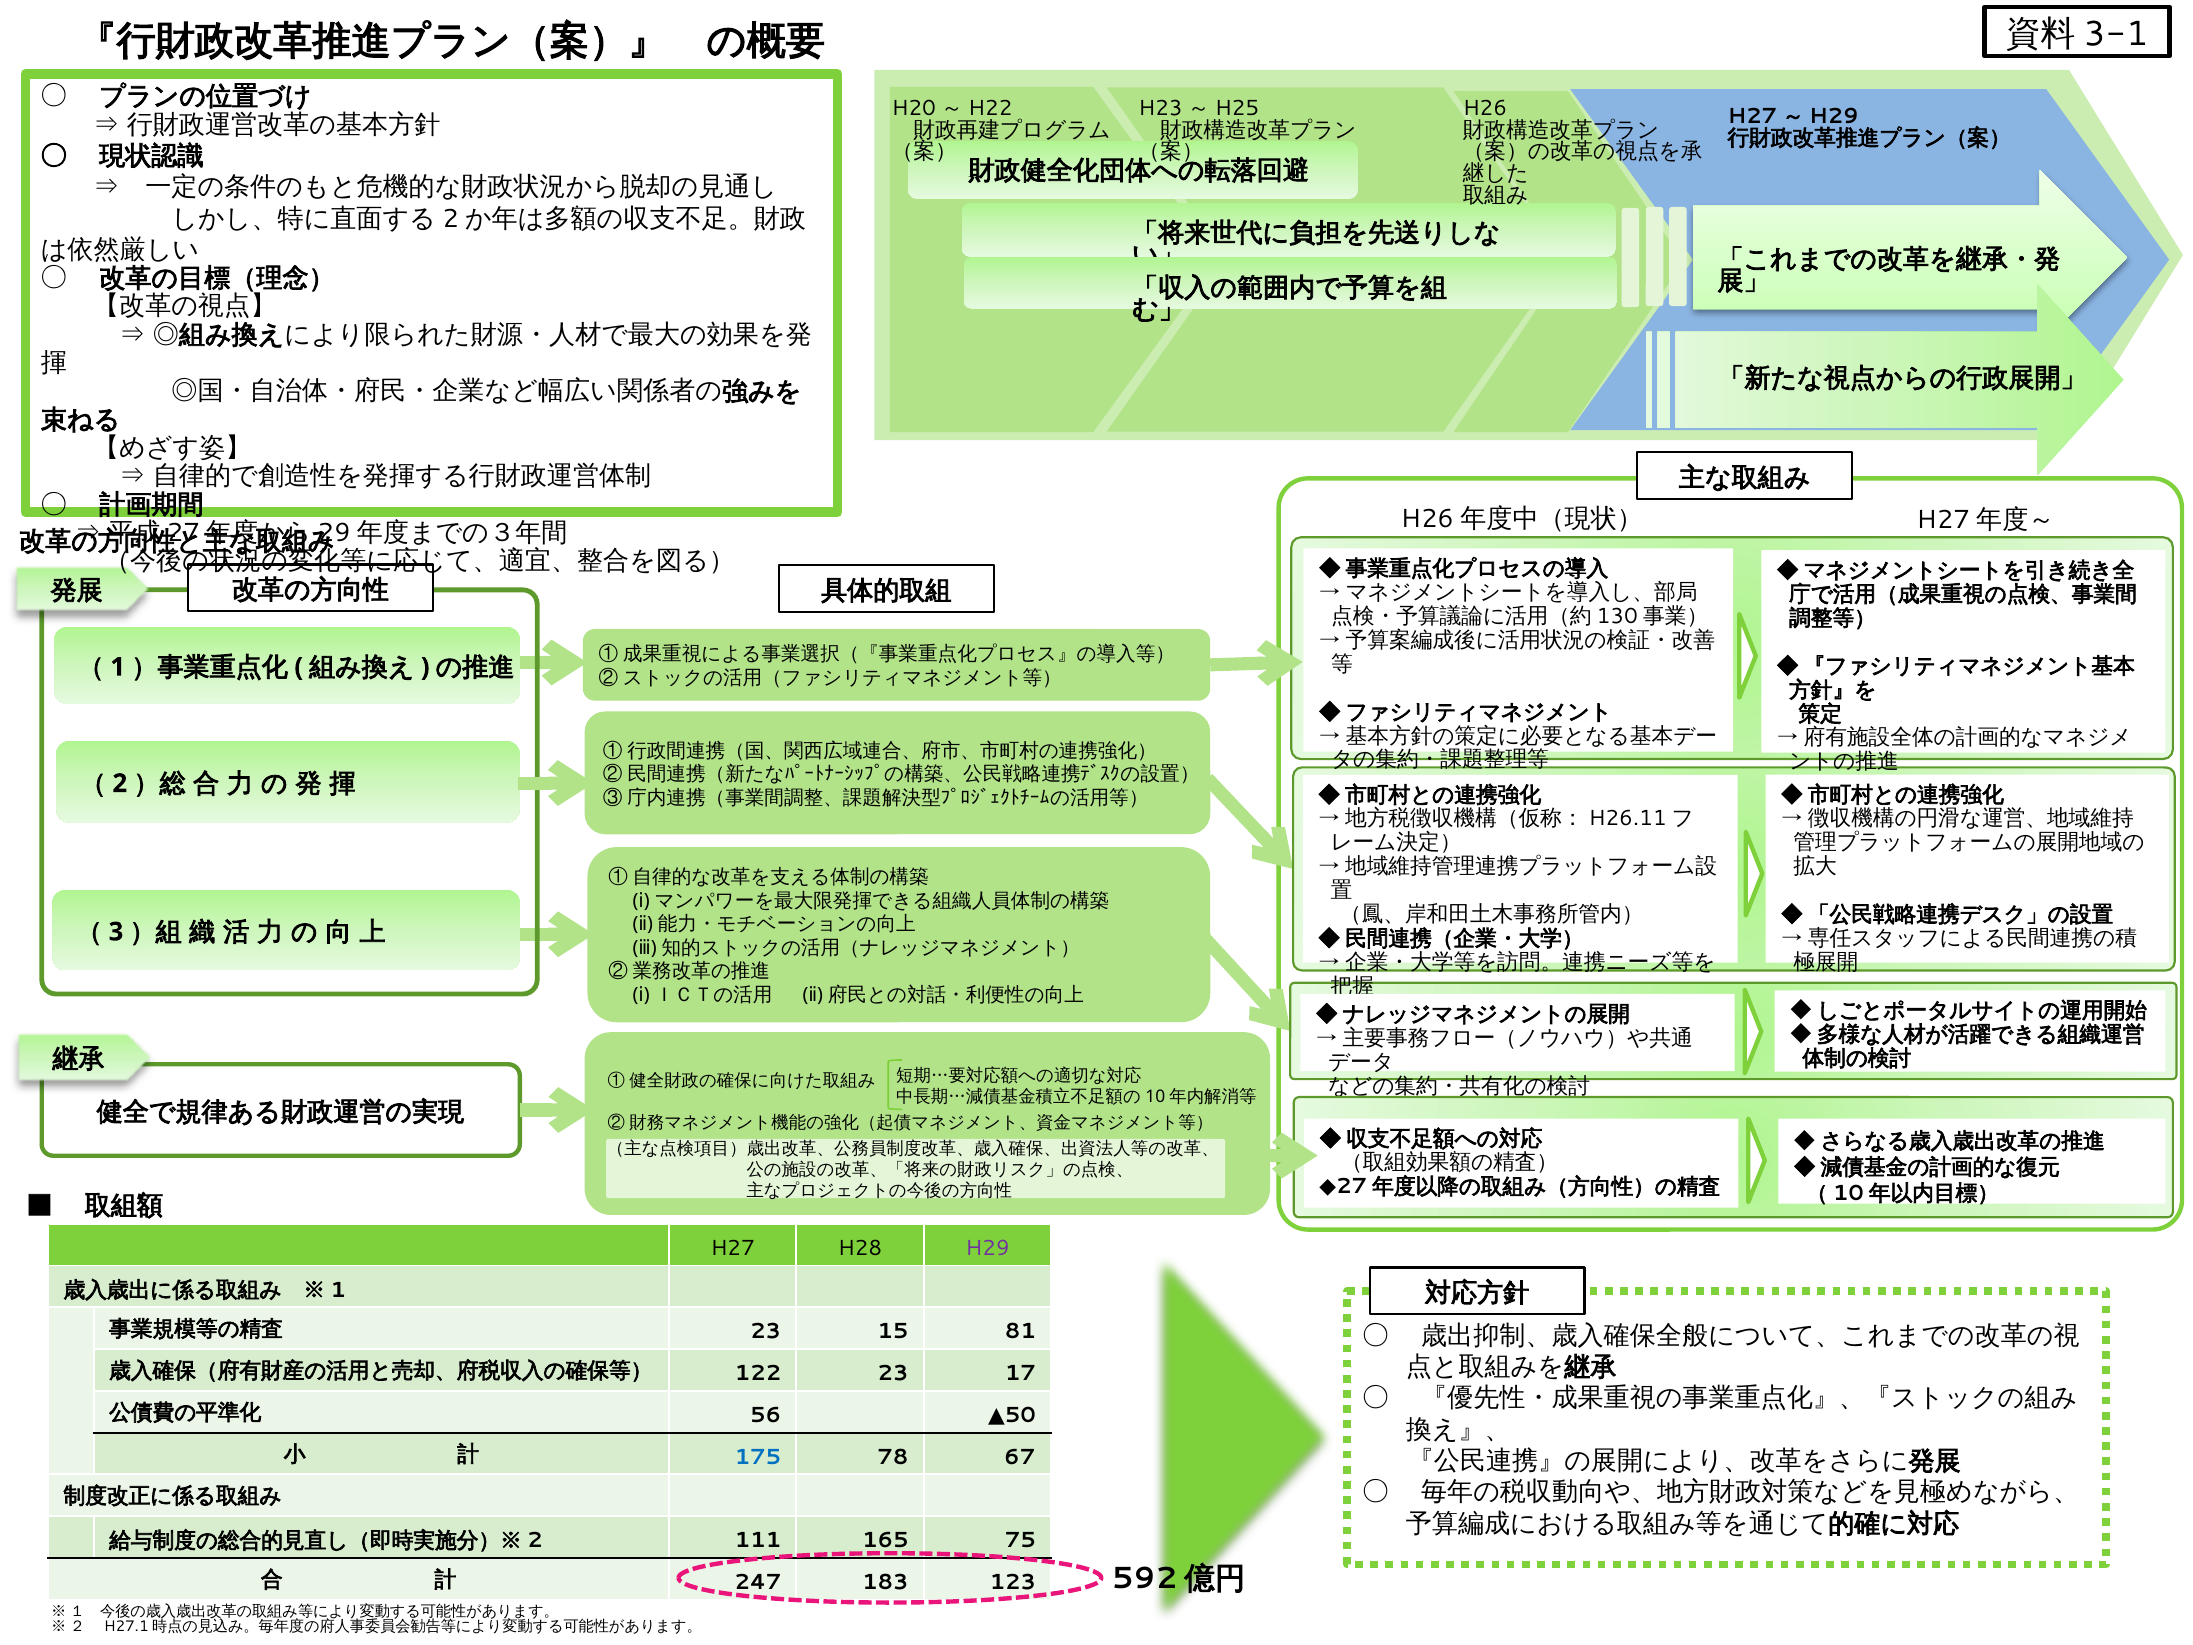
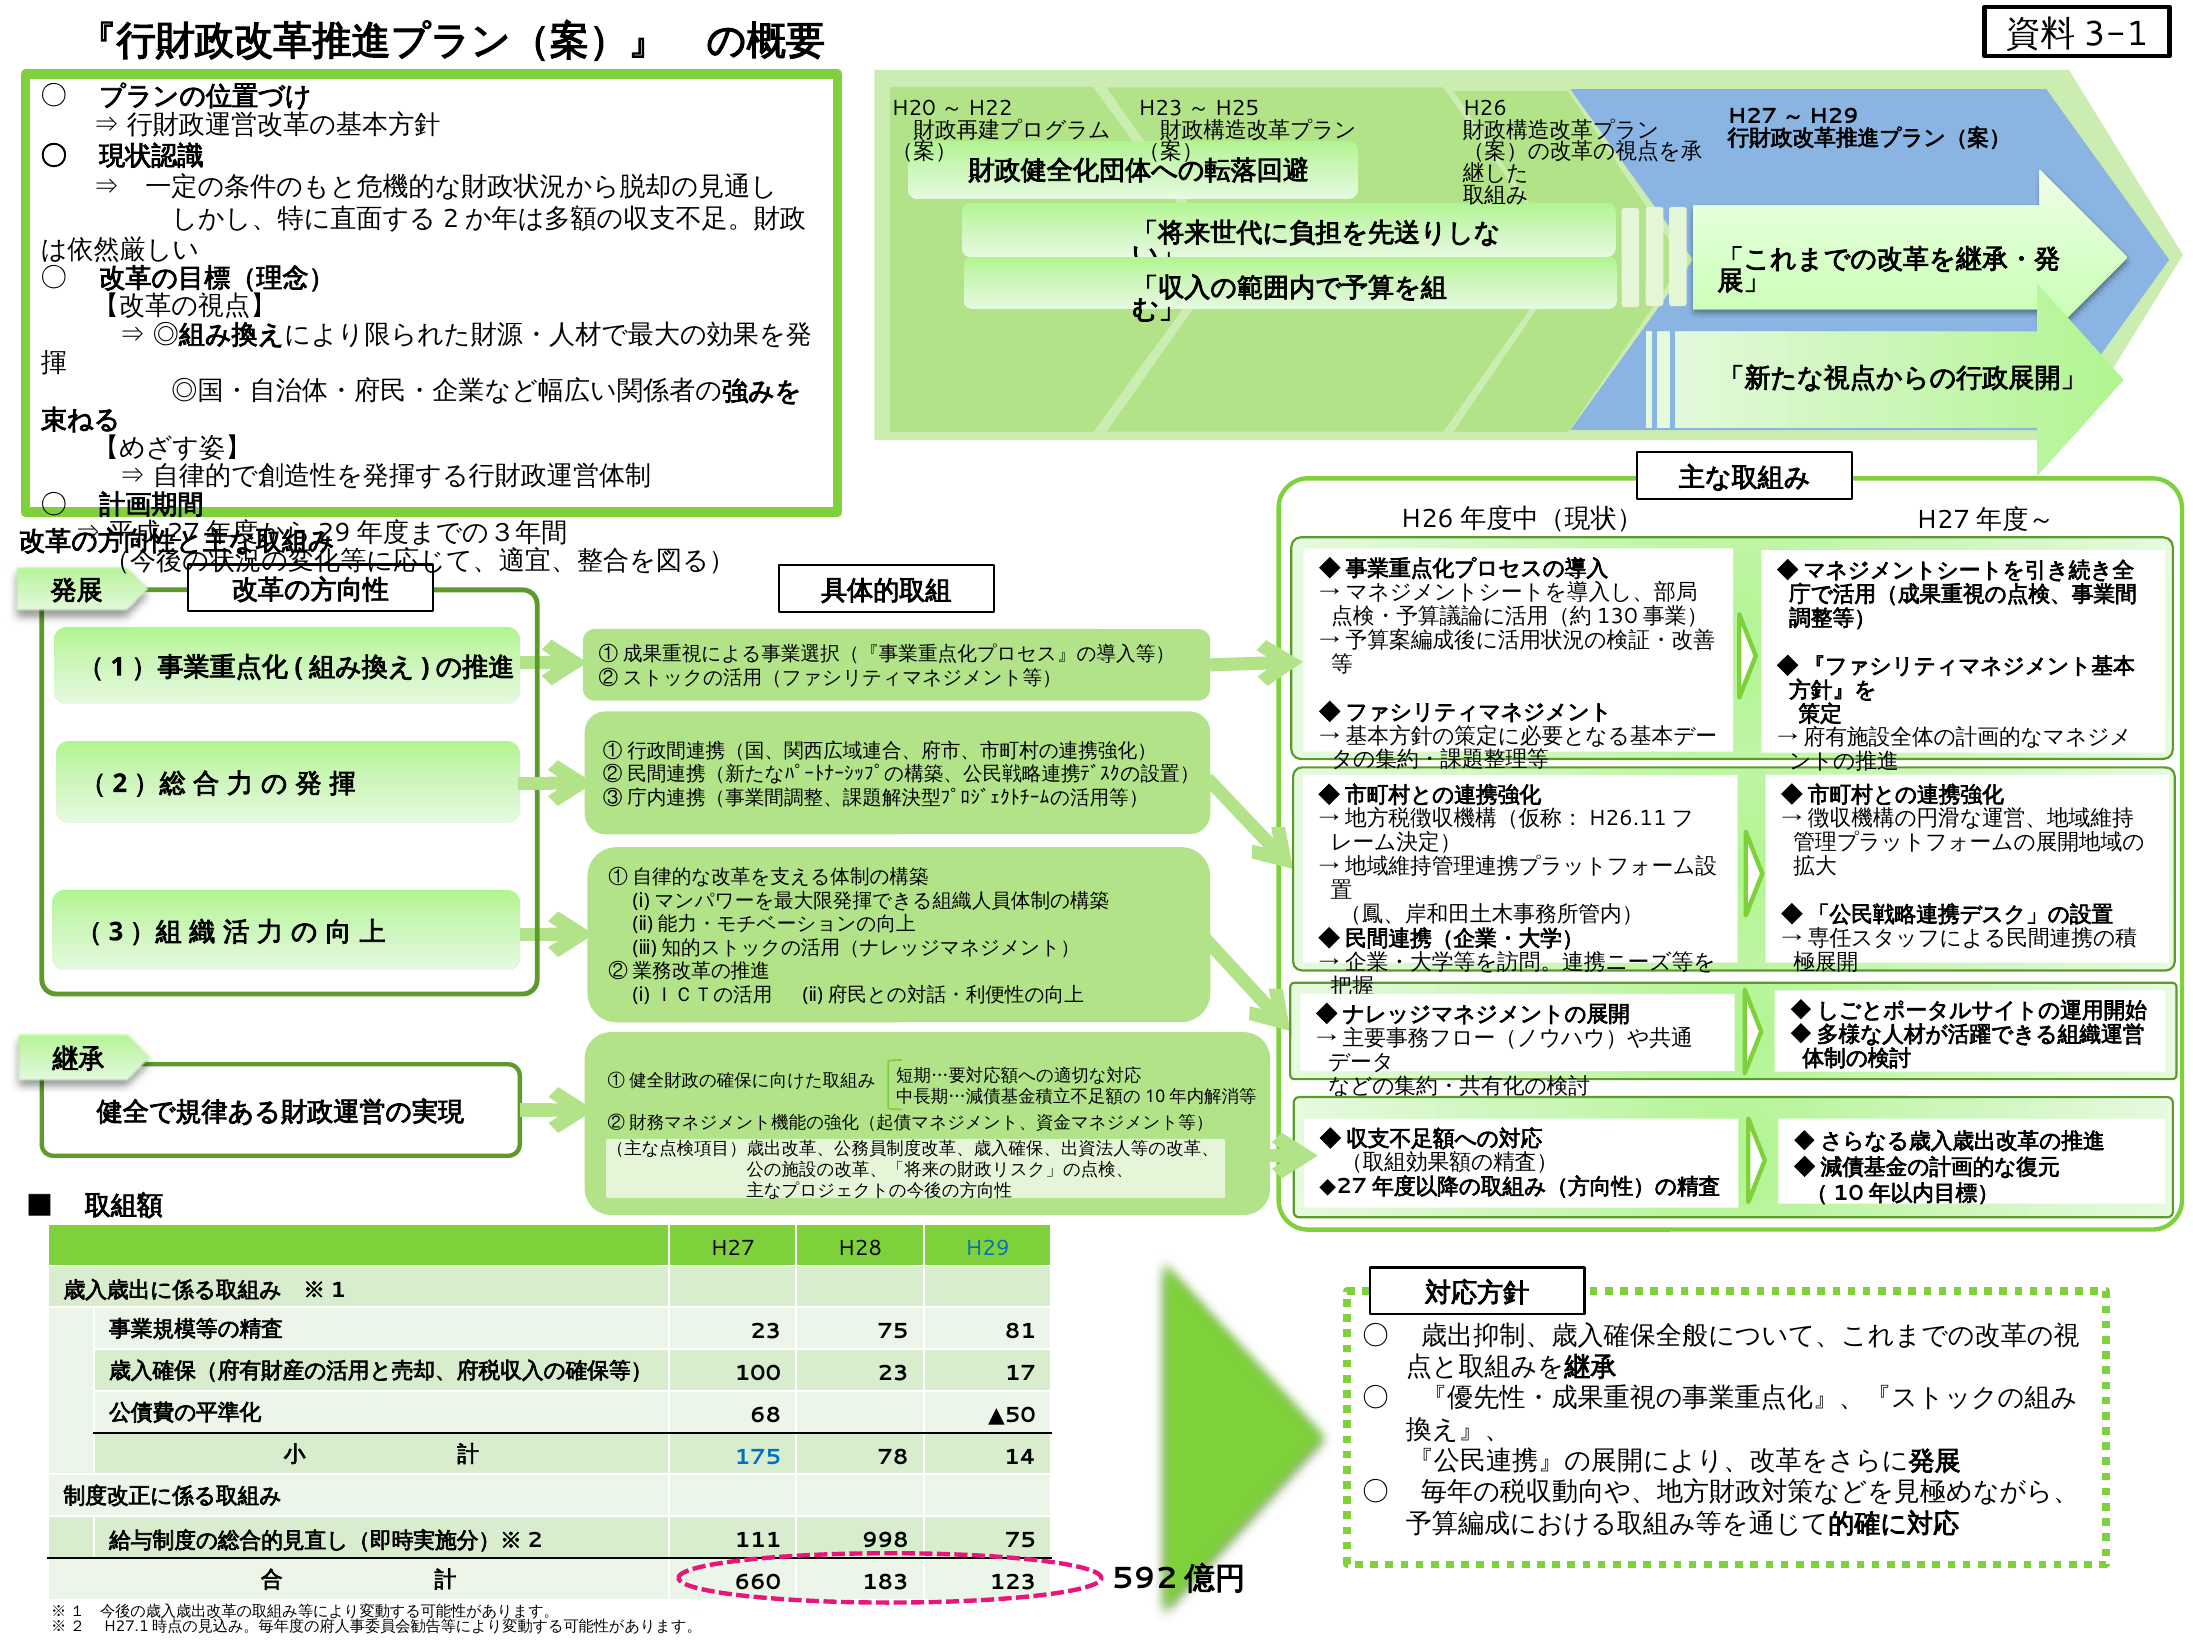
H29 colour: purple -> blue (988, 1248)
23 15: 15 -> 75 (893, 1331)
122: 122 -> 100 (758, 1373)
56: 56 -> 68 (766, 1415)
67: 67 -> 14 (1020, 1457)
165: 165 -> 998 (885, 1540)
247: 247 -> 660 (758, 1582)
